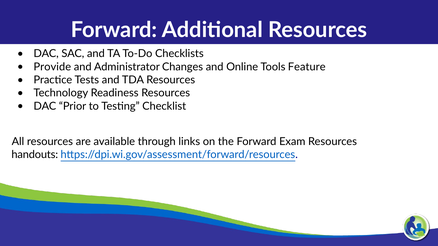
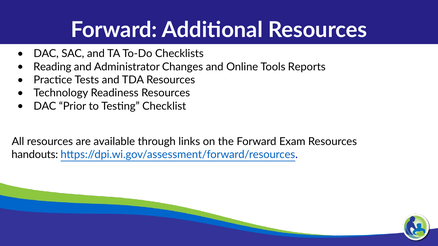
Provide: Provide -> Reading (52, 67)
Feature: Feature -> Reports (307, 67)
